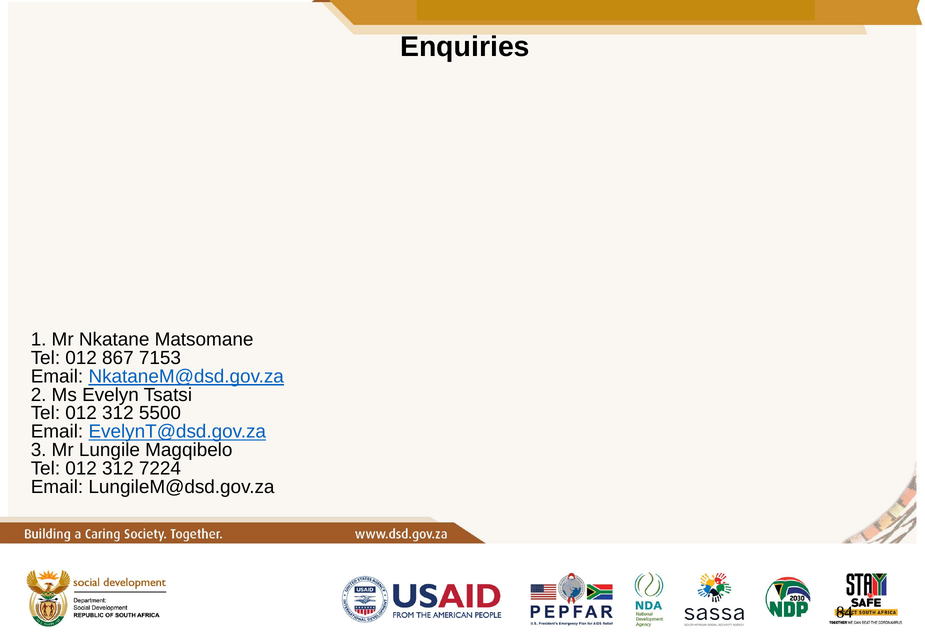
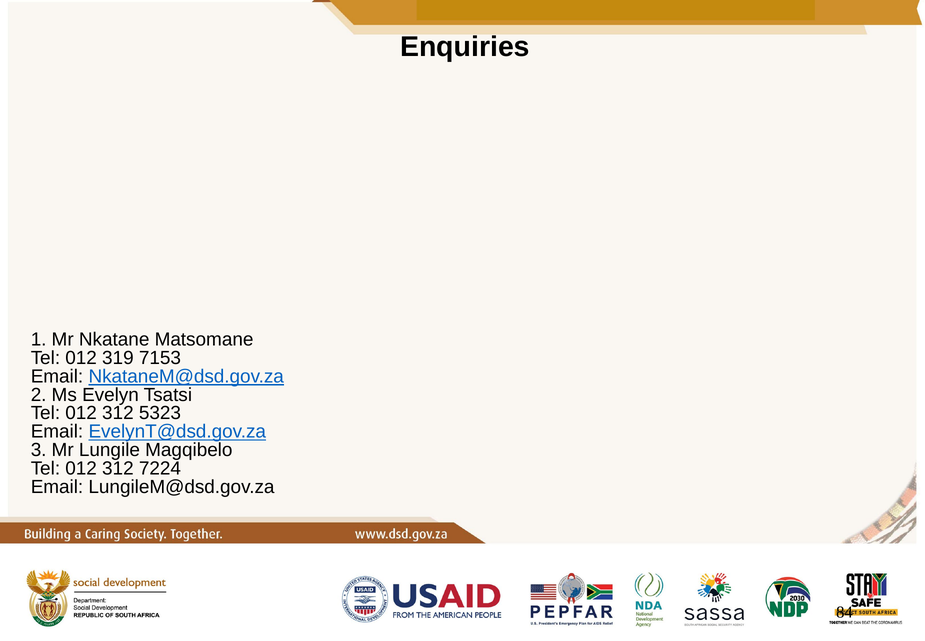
867: 867 -> 319 (118, 358)
5500: 5500 -> 5323 (160, 413)
